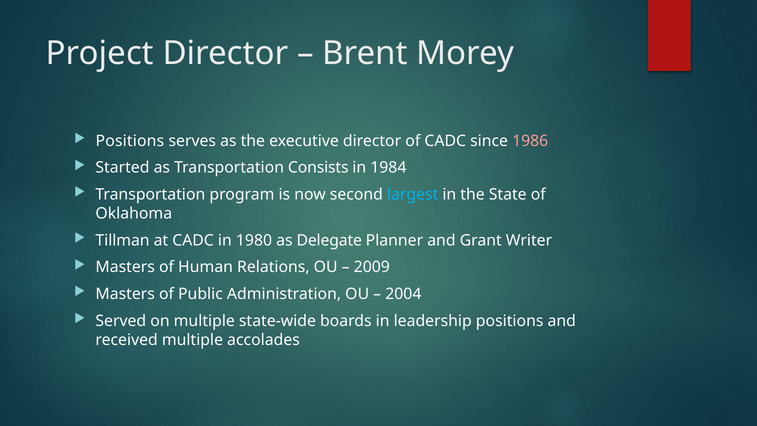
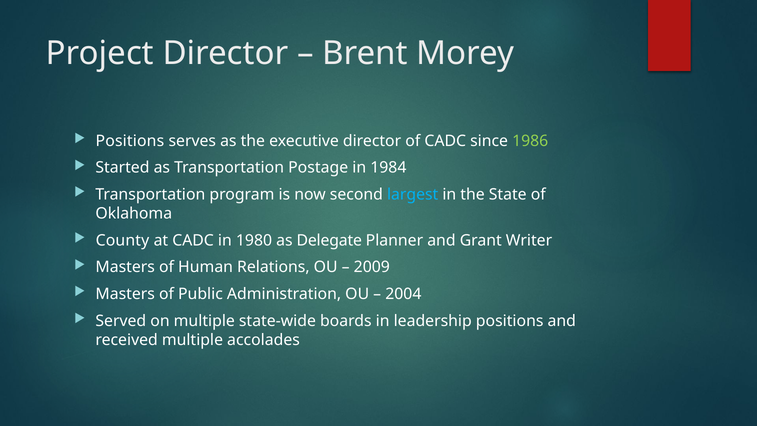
1986 colour: pink -> light green (530, 141)
Consists: Consists -> Postage (318, 168)
Tillman: Tillman -> County (122, 240)
